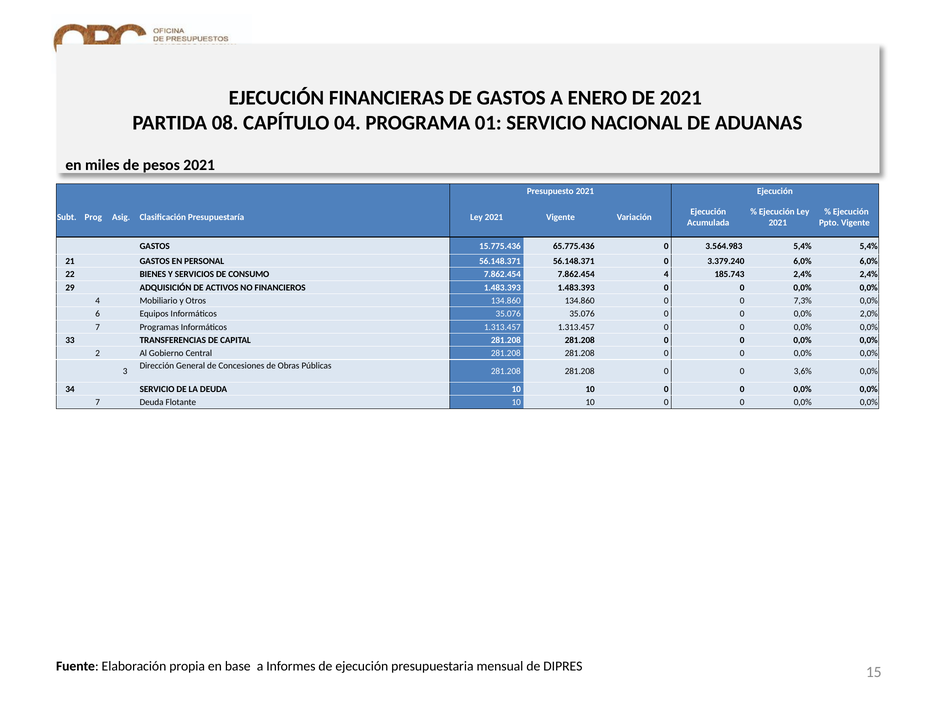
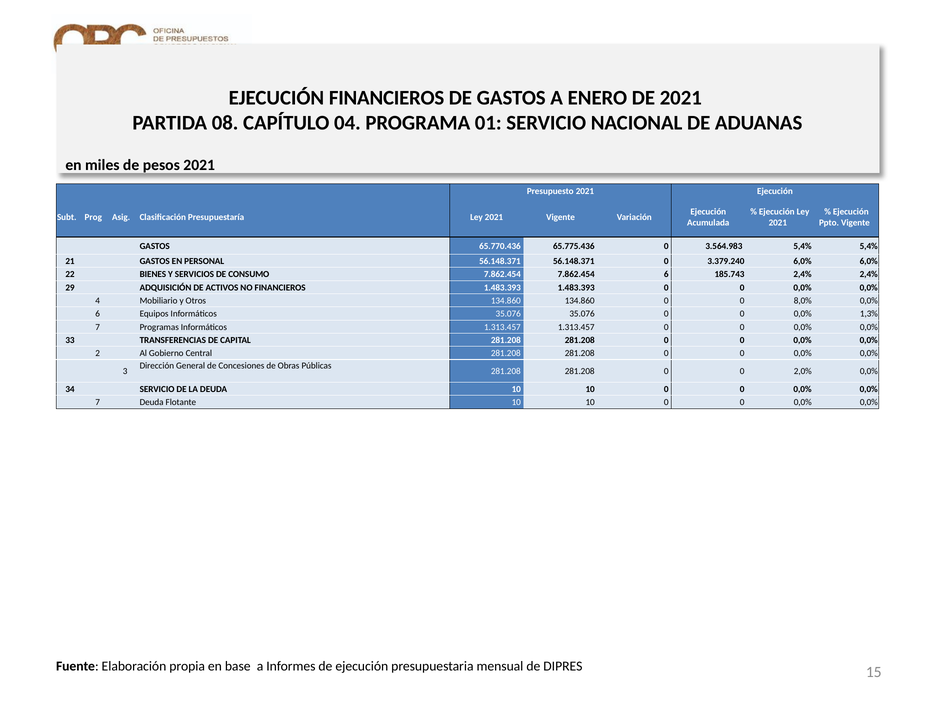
EJECUCIÓN FINANCIERAS: FINANCIERAS -> FINANCIEROS (387, 98)
15.775.436: 15.775.436 -> 65.770.436 (500, 246)
7.862.454 4: 4 -> 6 (666, 274)
7,3%: 7,3% -> 8,0% (803, 301)
2,0%: 2,0% -> 1,3% (869, 314)
3,6%: 3,6% -> 2,0% (803, 371)
